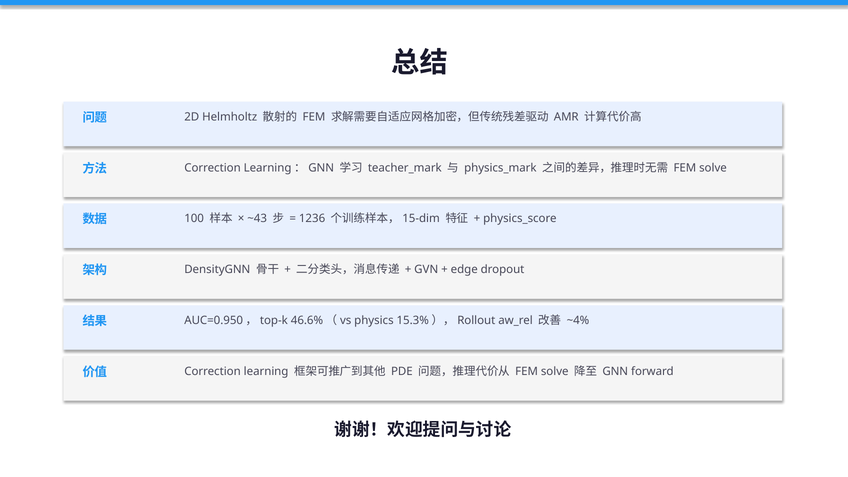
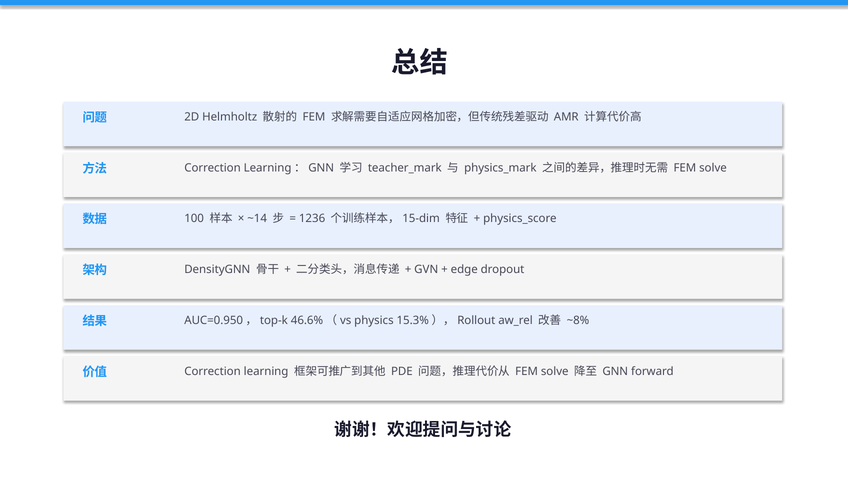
~43: ~43 -> ~14 (257, 219)
~4%: ~4% -> ~8% (578, 320)
